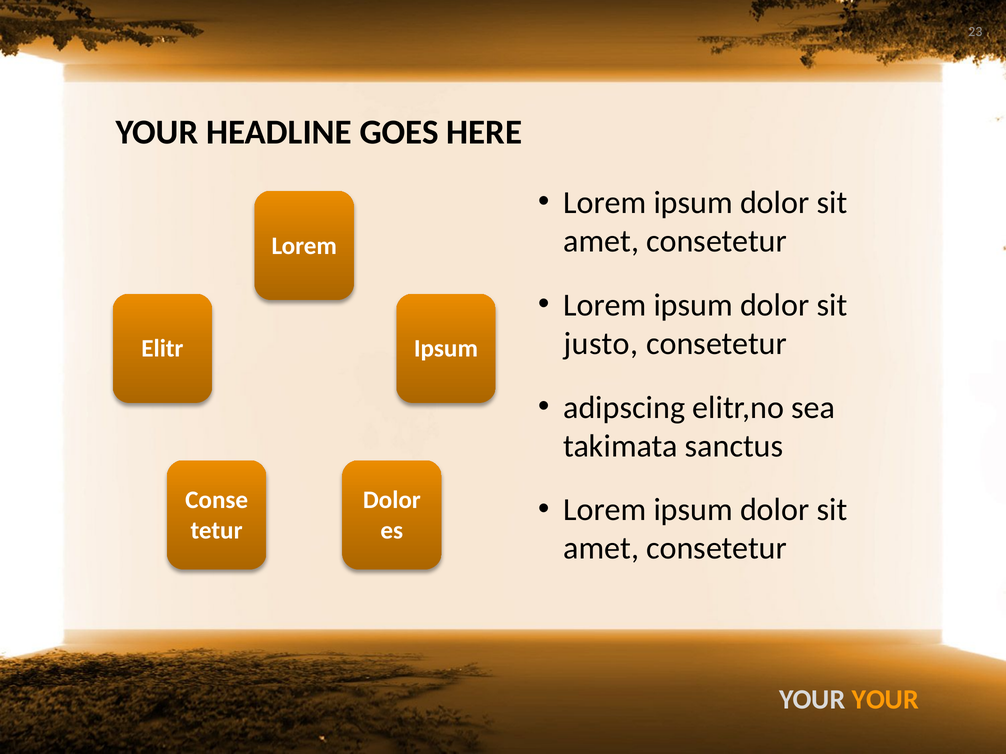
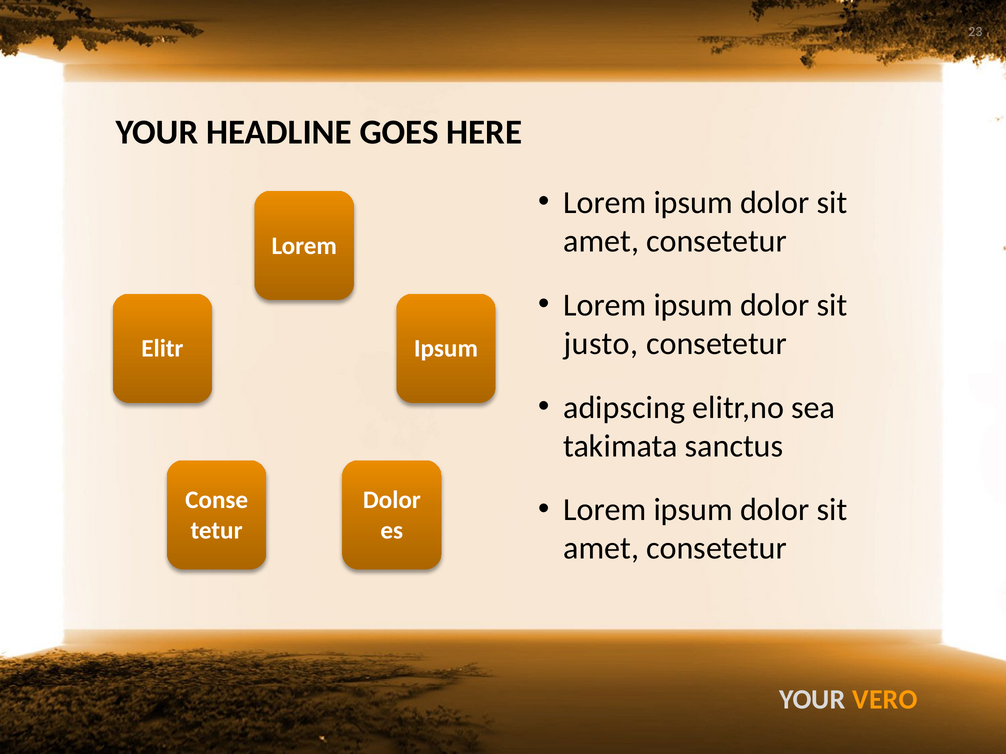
YOUR YOUR: YOUR -> VERO (885, 700)
